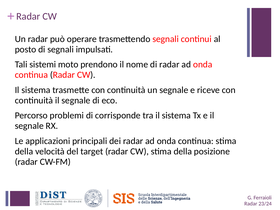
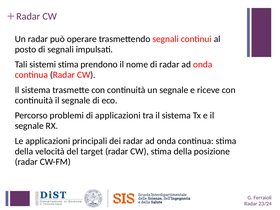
sistemi moto: moto -> stima (68, 64)
di corrisponde: corrisponde -> applicazioni (118, 115)
